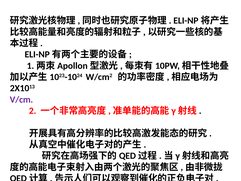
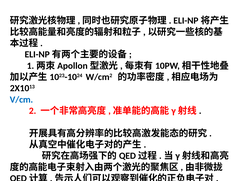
V/cm colour: purple -> blue (21, 99)
